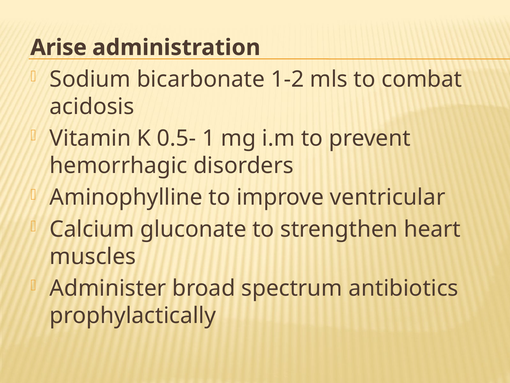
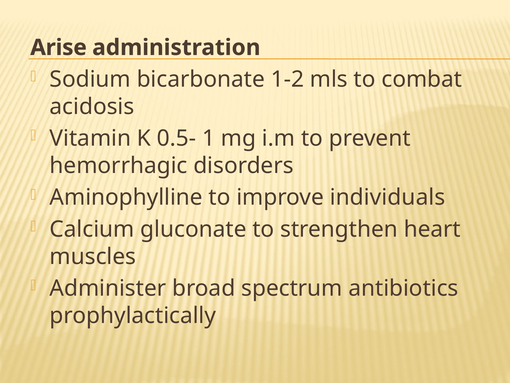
ventricular: ventricular -> individuals (388, 197)
